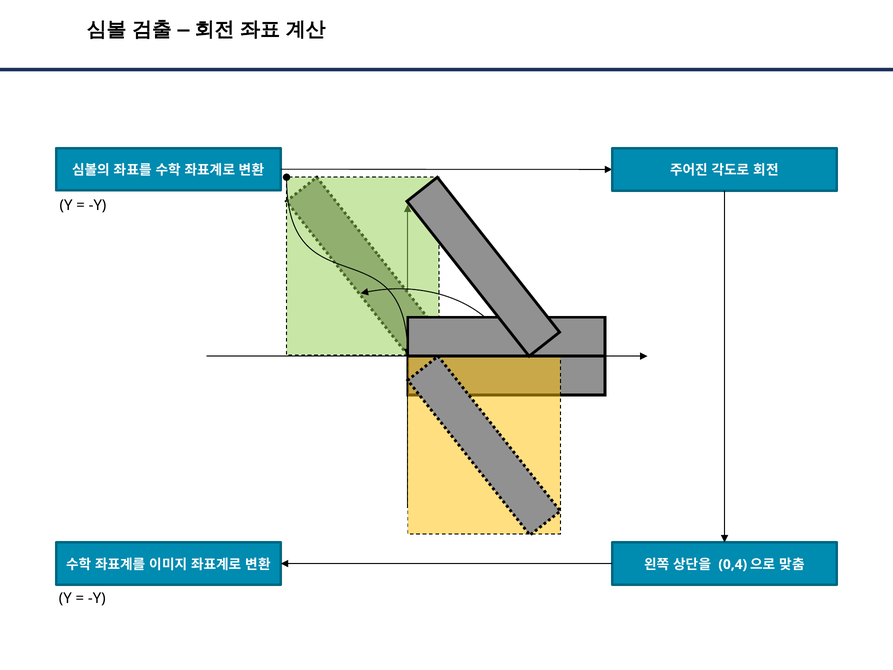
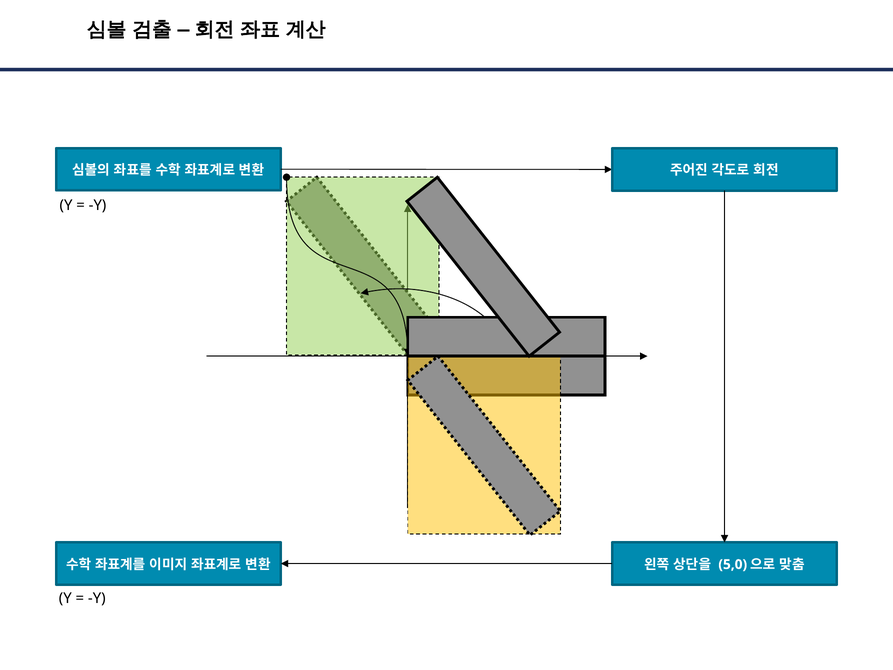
0,4: 0,4 -> 5,0 (733, 564)
